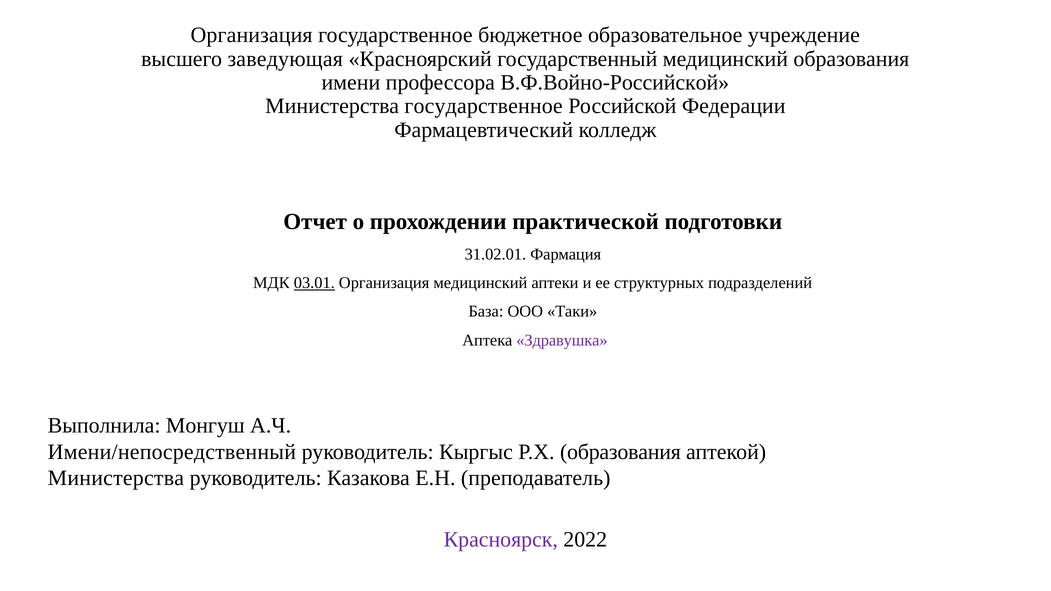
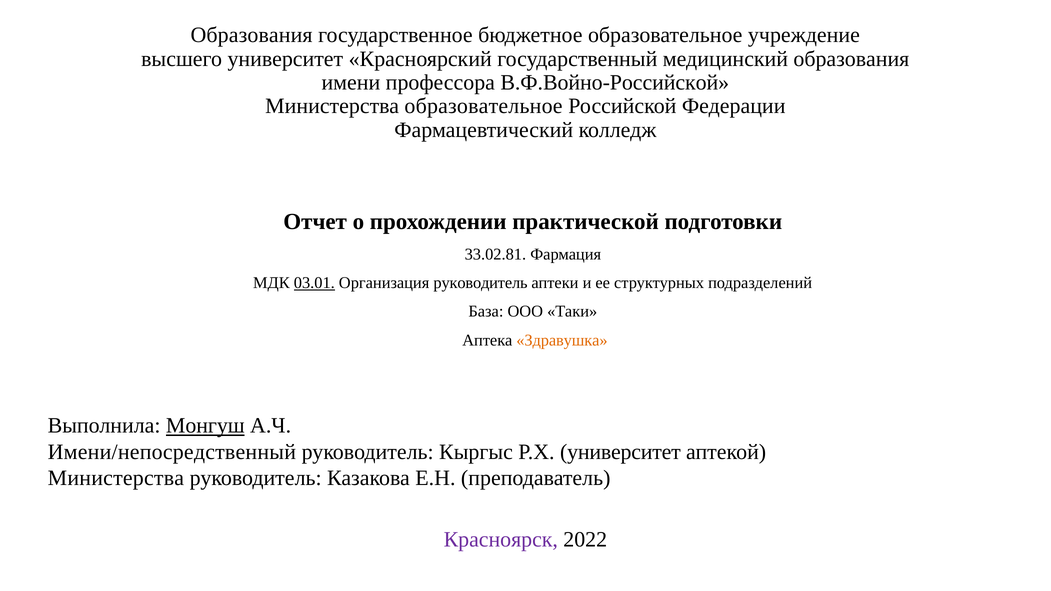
Организация: Организация -> Образования (252, 35)
высшего заведующая: заведующая -> университет (285, 59)
Министерства государственное: государственное -> образовательное (484, 106)
31.02.01: 31.02.01 -> 33.02.81 (495, 254)
Организация медицинский: медицинский -> руководитель (480, 283)
Здравушка colour: purple -> orange (562, 340)
Монгуш underline: none -> present (205, 426)
Р.Х образования: образования -> университет (620, 452)
